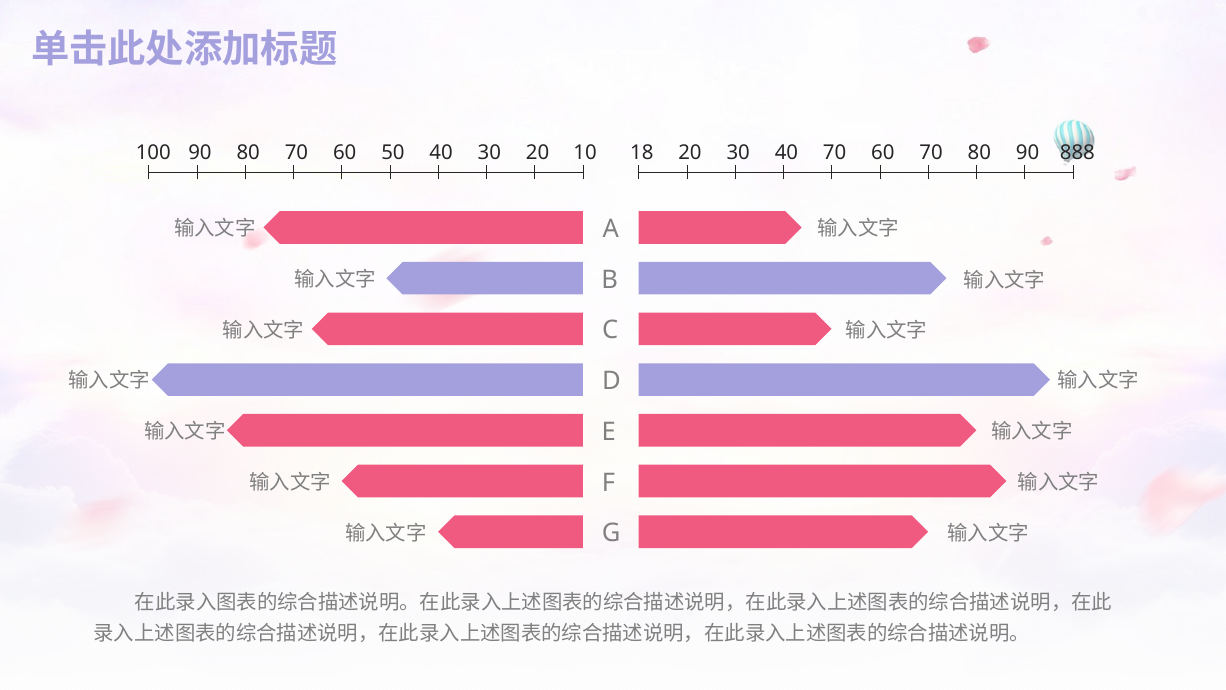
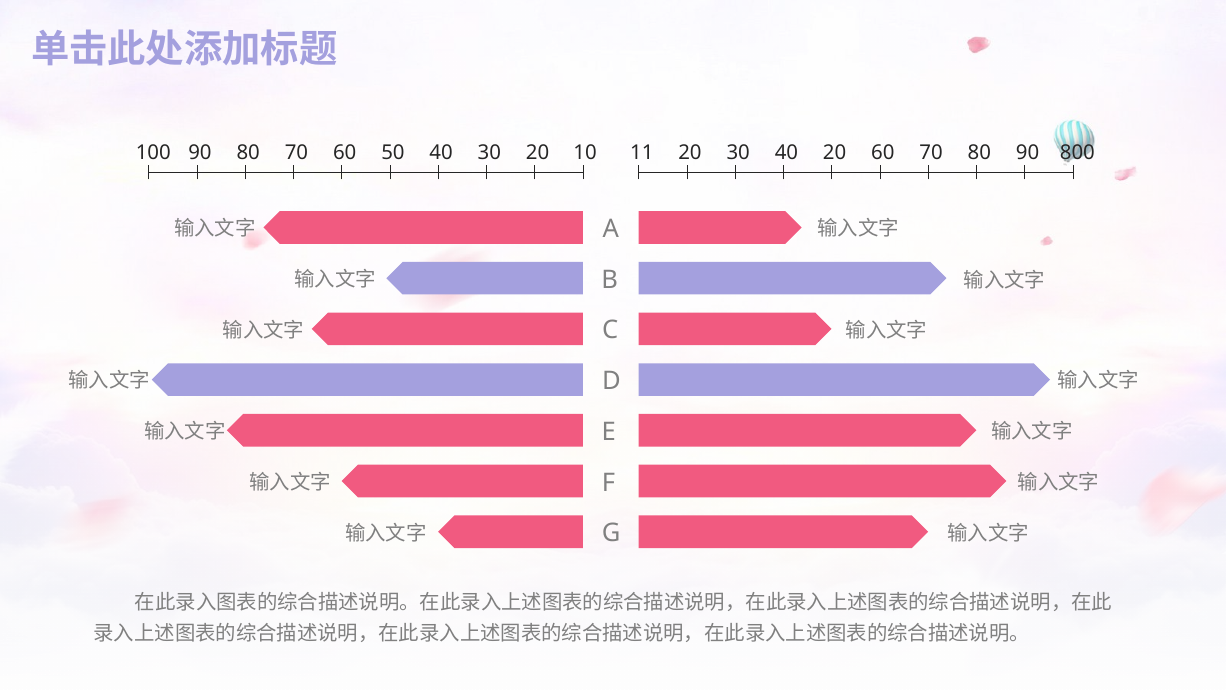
18: 18 -> 11 (642, 153)
40 70: 70 -> 20 (835, 153)
888: 888 -> 800 (1077, 153)
